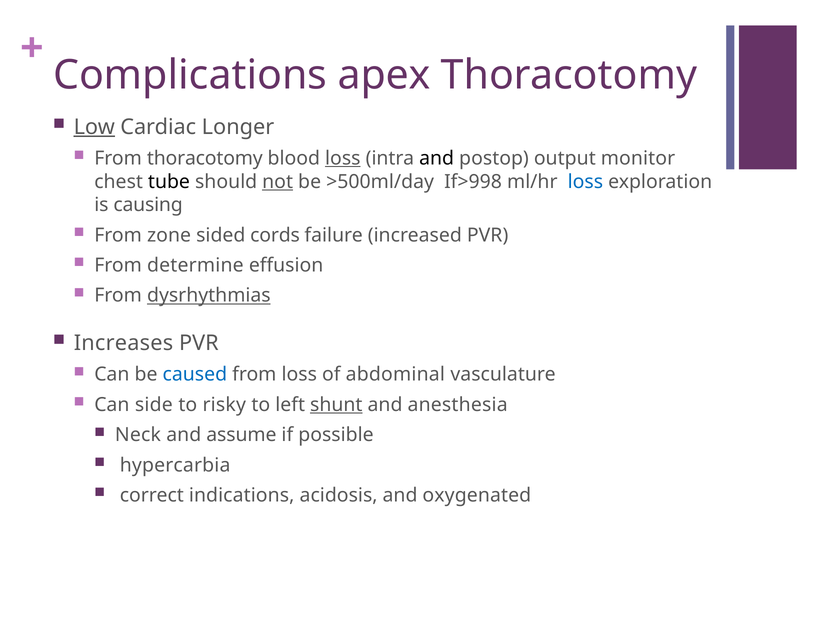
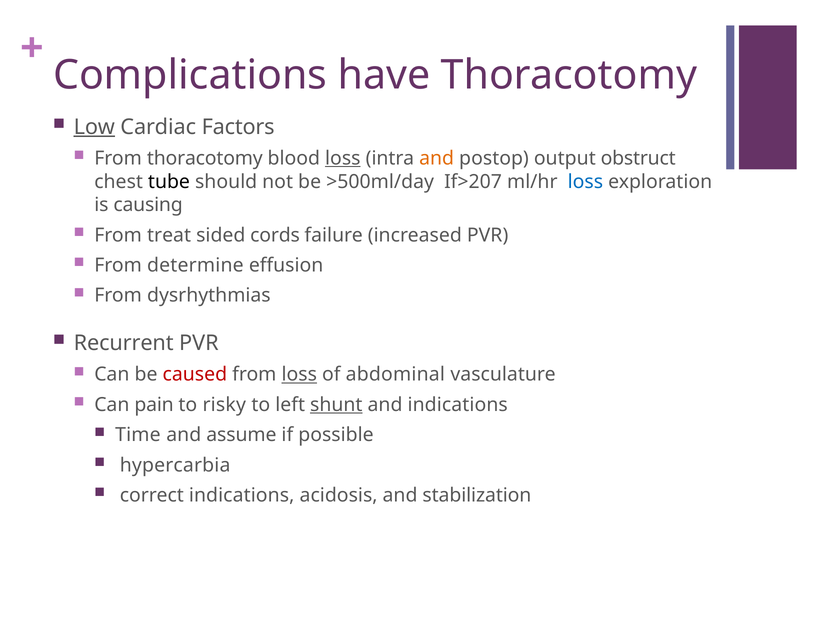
apex: apex -> have (384, 75)
Longer: Longer -> Factors (238, 127)
and colour: black -> orange (437, 158)
monitor: monitor -> obstruct (638, 158)
not underline: present -> none (278, 182)
If>998: If>998 -> If>207 (473, 182)
zone: zone -> treat (169, 235)
dysrhythmias underline: present -> none (209, 296)
Increases: Increases -> Recurrent (124, 343)
caused colour: blue -> red (195, 375)
loss underline: none -> present (299, 375)
side: side -> pain (154, 405)
and anesthesia: anesthesia -> indications (458, 405)
Neck: Neck -> Time (138, 435)
oxygenated: oxygenated -> stabilization (477, 496)
